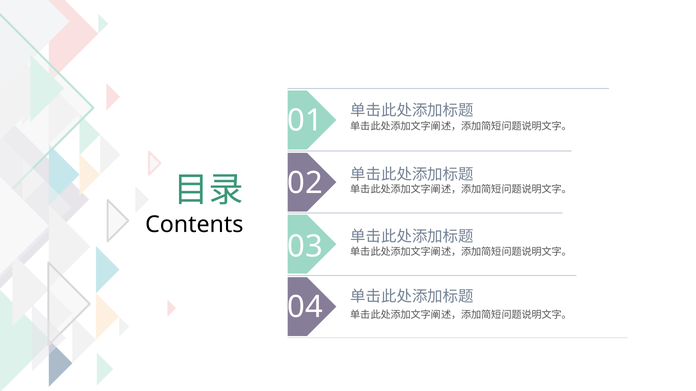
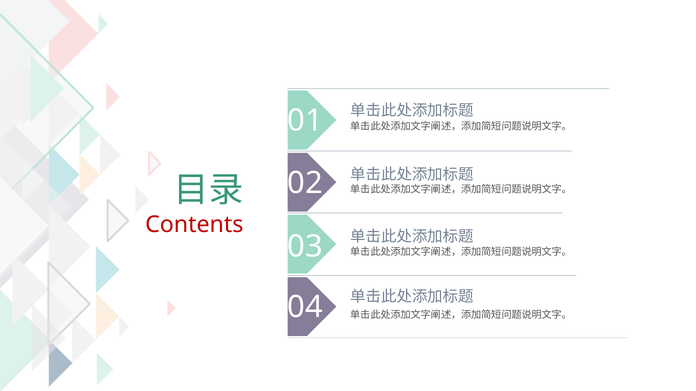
Contents colour: black -> red (194, 225)
